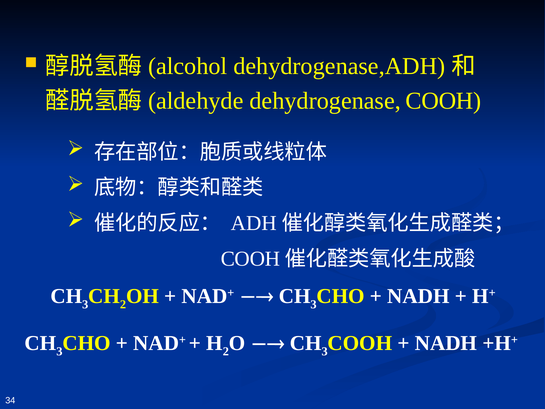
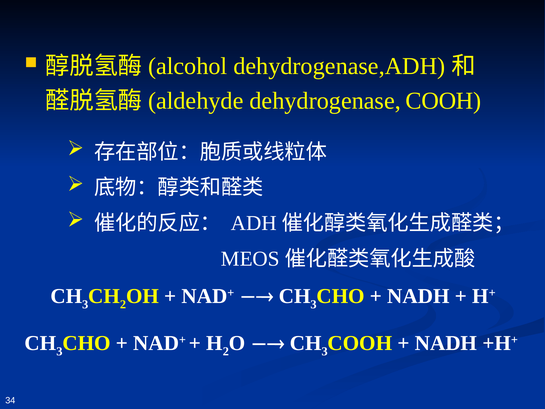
COOH: COOH -> MEOS (250, 259)
